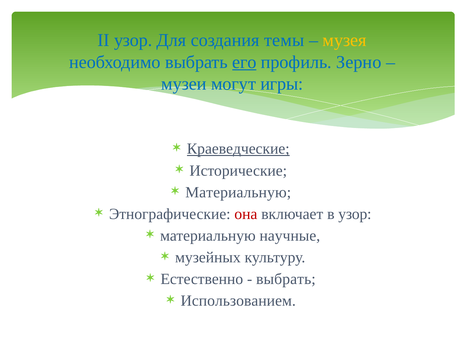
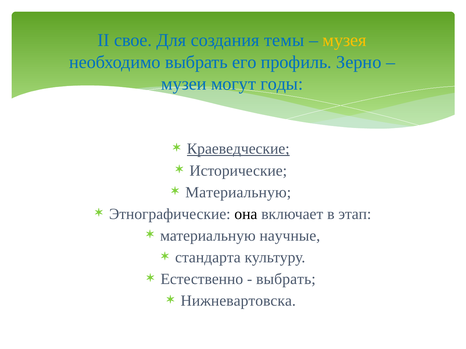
II узор: узор -> свое (133, 40)
его underline: present -> none (244, 62)
игры: игры -> годы (282, 84)
она colour: red -> black (246, 214)
в узор: узор -> этап (355, 214)
музейных: музейных -> стандарта (208, 258)
Использованием: Использованием -> Нижневартовска (238, 301)
